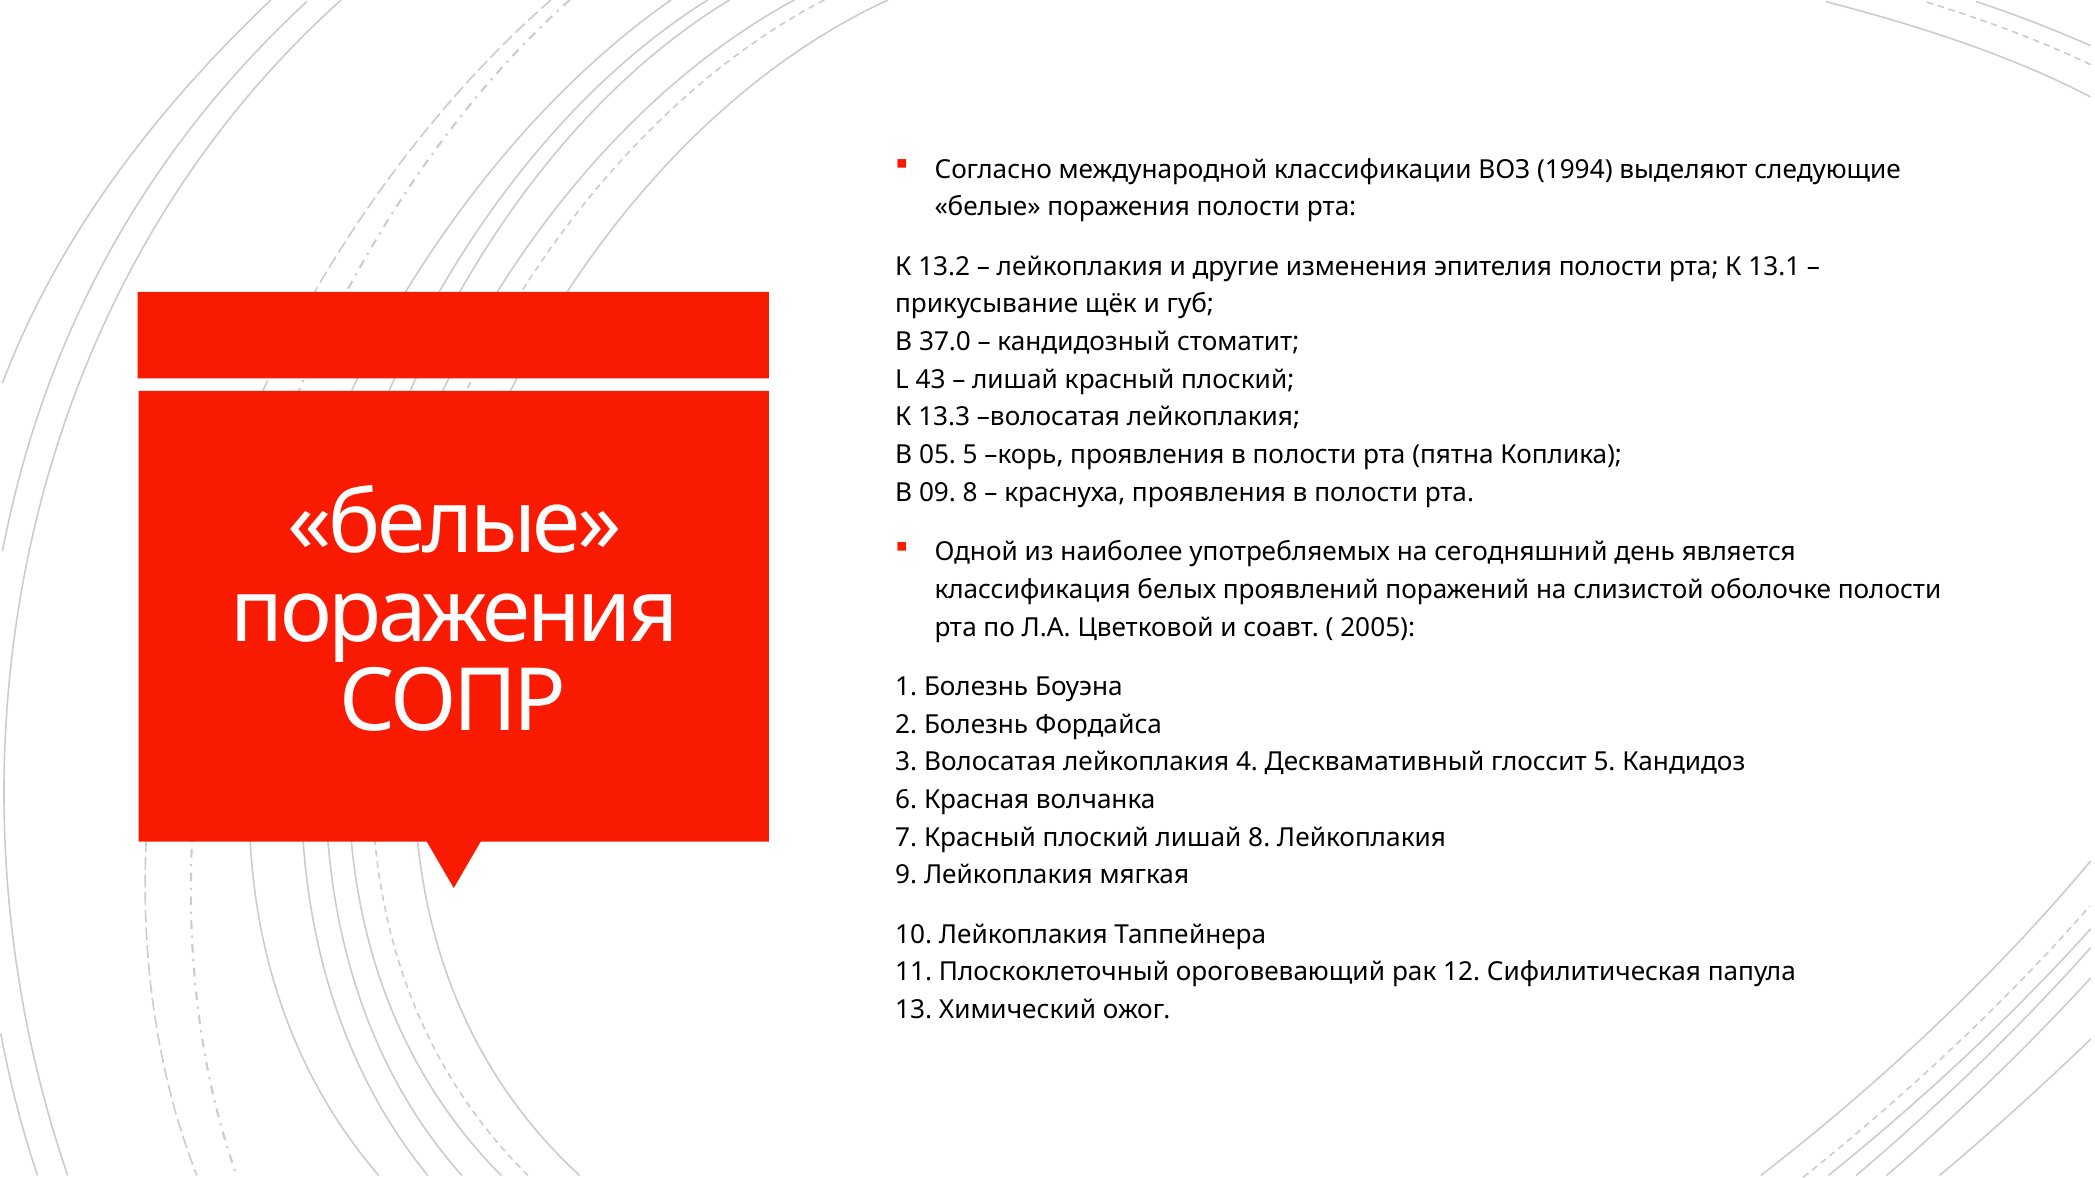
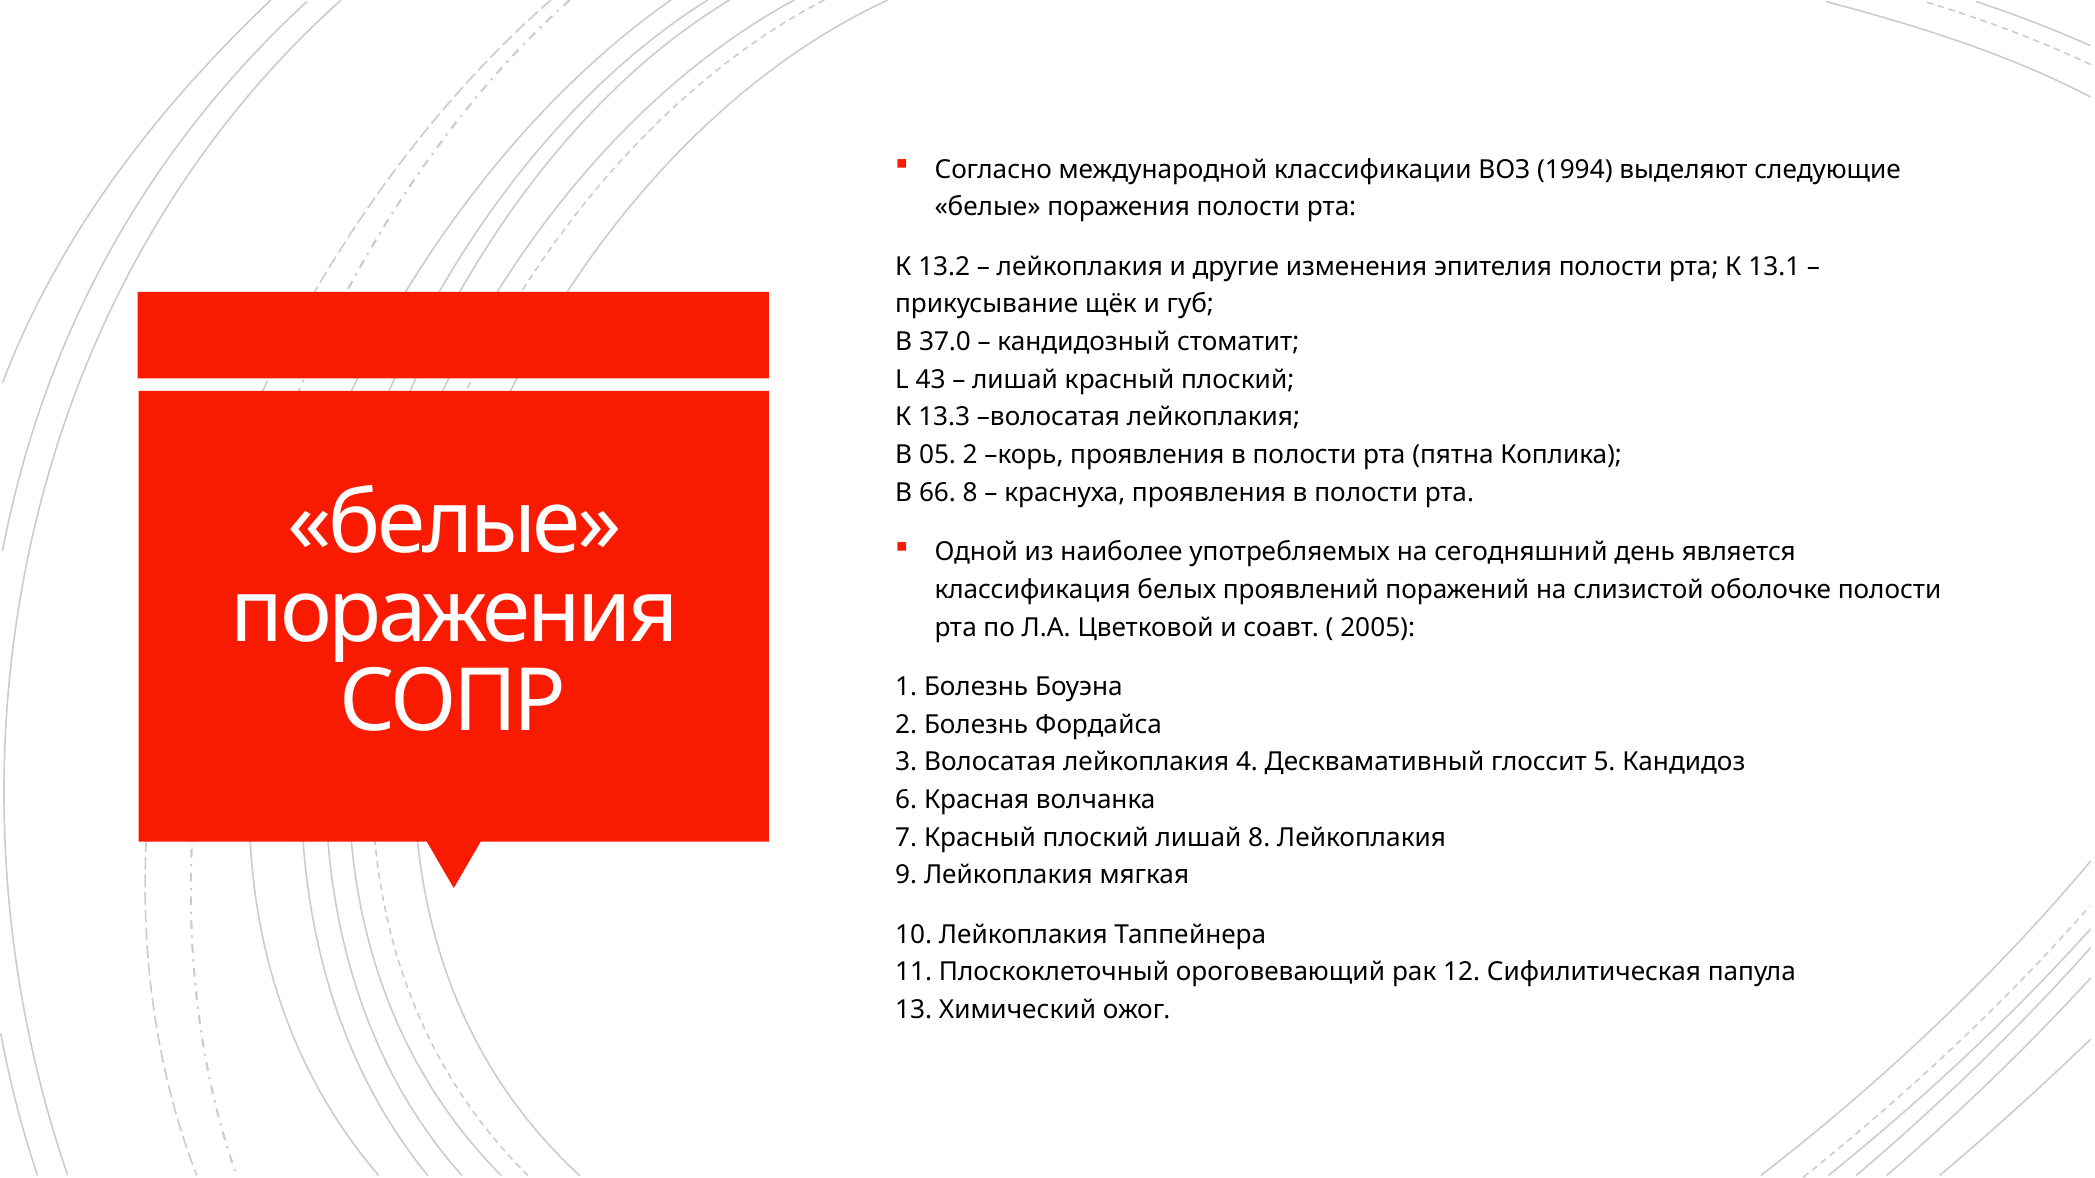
05 5: 5 -> 2 (970, 455)
09: 09 -> 66 (937, 493)
